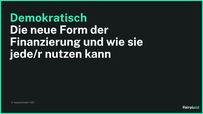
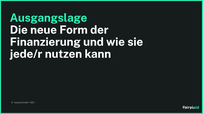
Demokratisch: Demokratisch -> Ausgangslage (48, 18)
